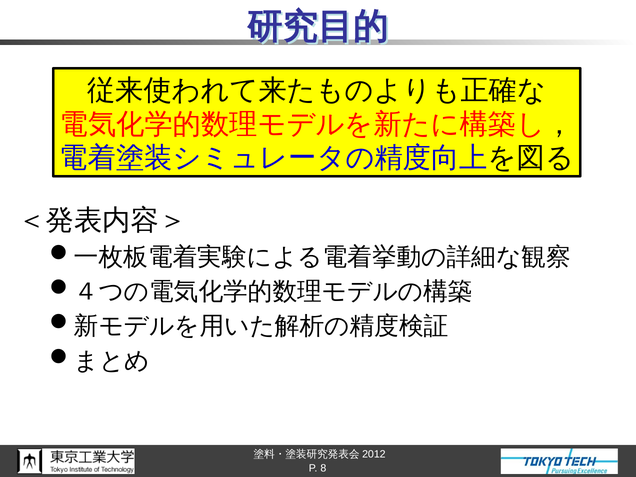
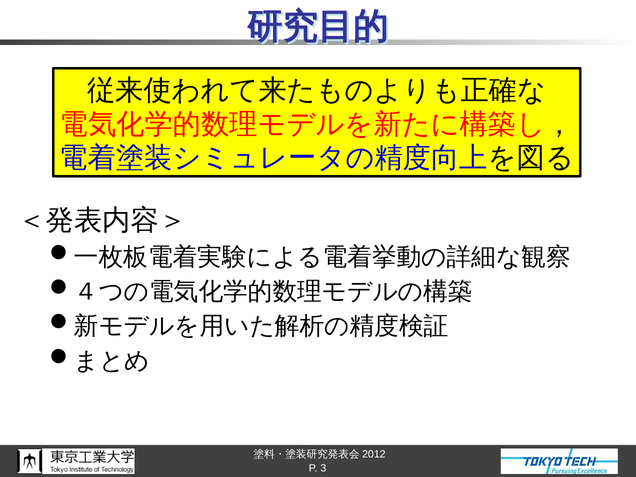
8: 8 -> 3 (323, 468)
